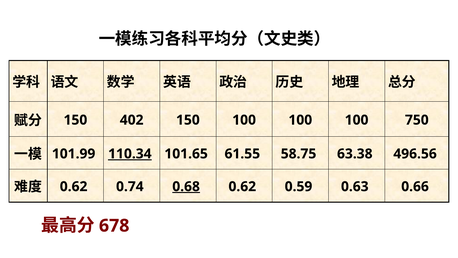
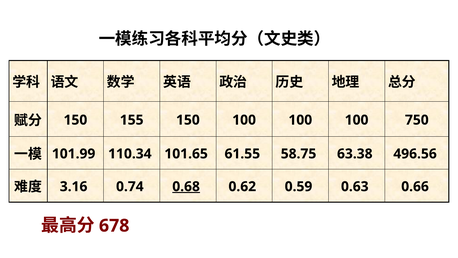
402: 402 -> 155 (132, 120)
110.34 underline: present -> none (130, 154)
0.62: 0.62 -> 3.16 (74, 186)
